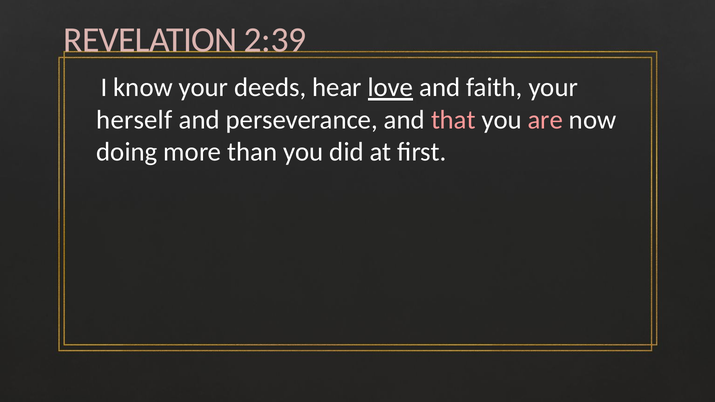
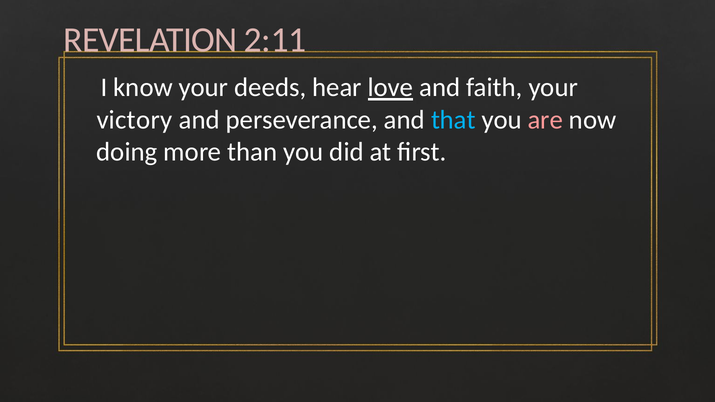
2:39: 2:39 -> 2:11 (275, 40)
herself: herself -> victory (134, 120)
that colour: pink -> light blue (453, 120)
